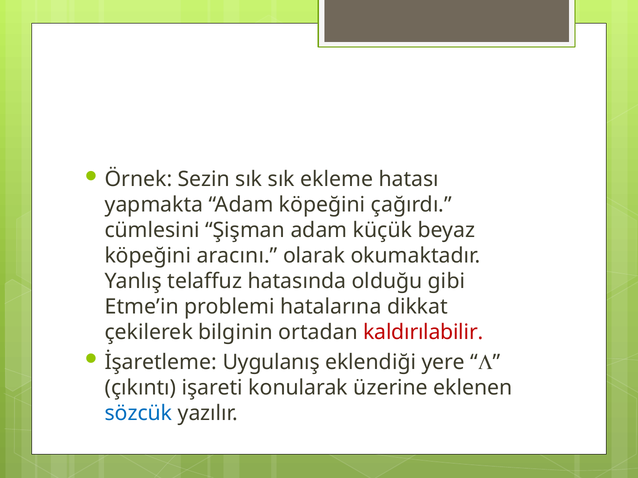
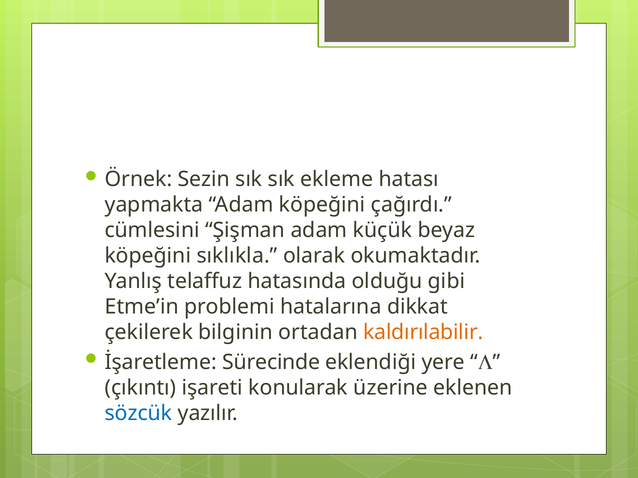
aracını: aracını -> sıklıkla (237, 256)
kaldırılabilir colour: red -> orange (423, 333)
Uygulanış: Uygulanış -> Sürecinde (271, 362)
